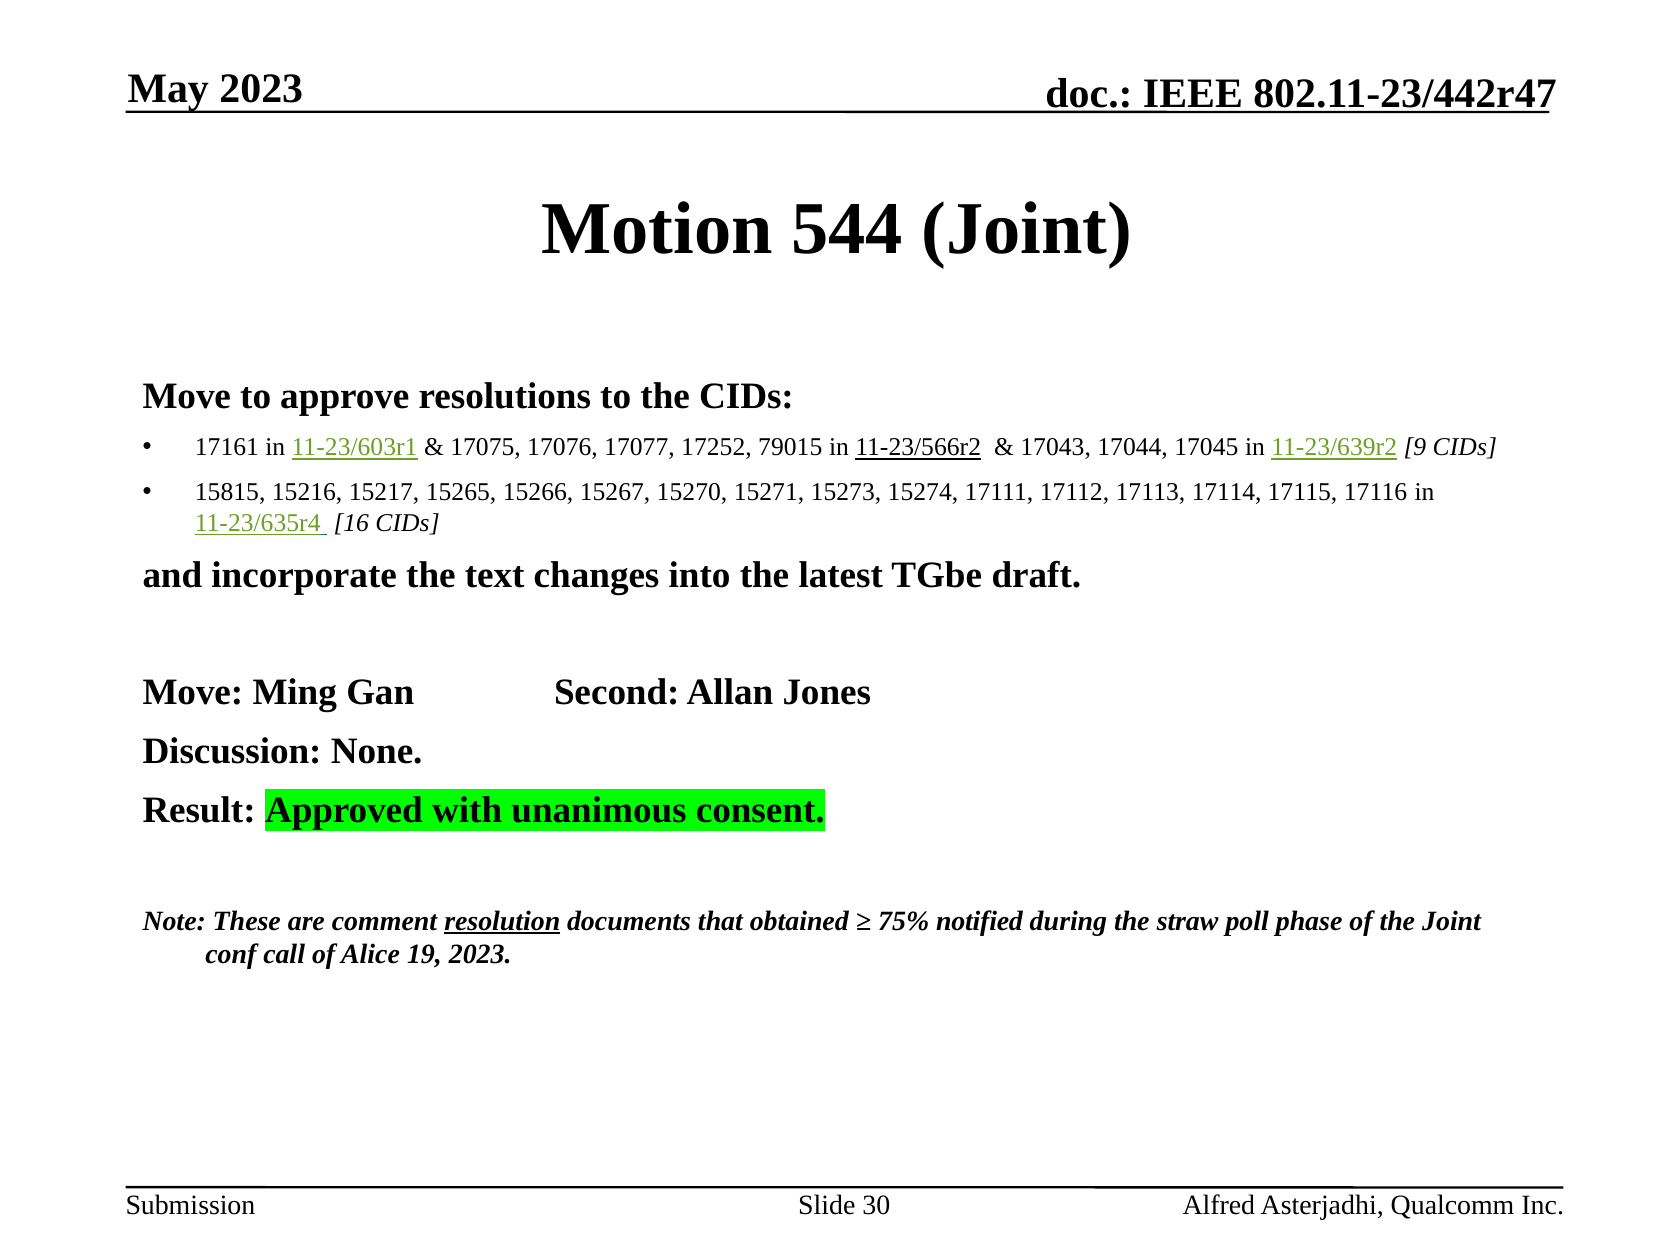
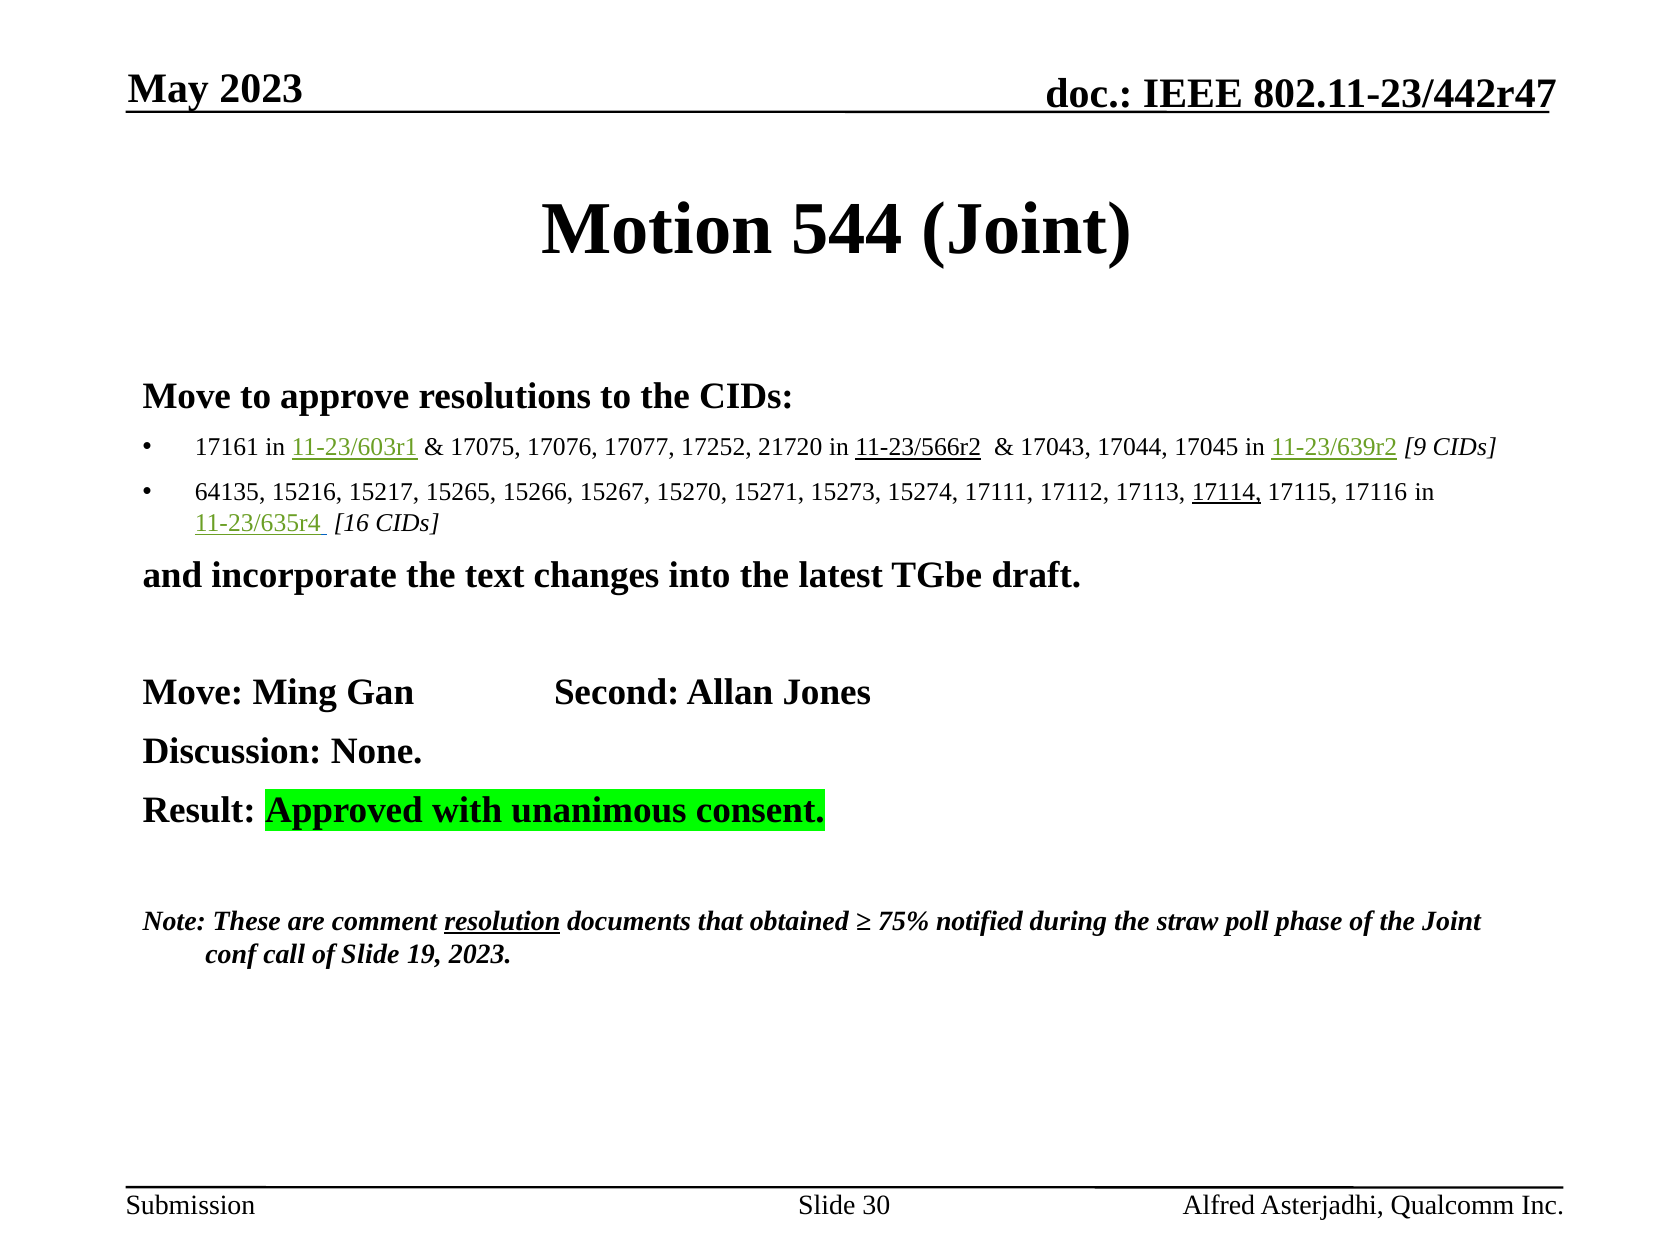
79015: 79015 -> 21720 (790, 447)
15815: 15815 -> 64135 (230, 492)
17114 underline: none -> present (1227, 492)
of Alice: Alice -> Slide (370, 954)
